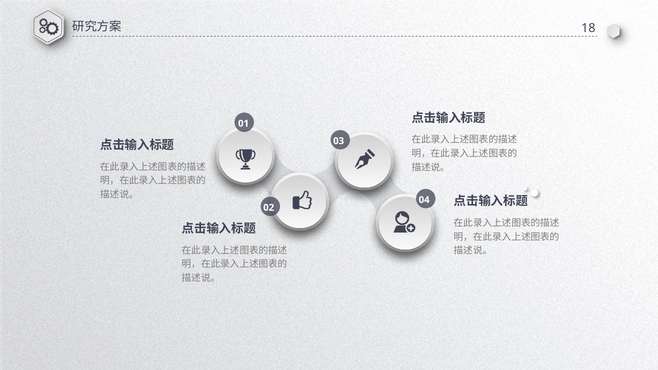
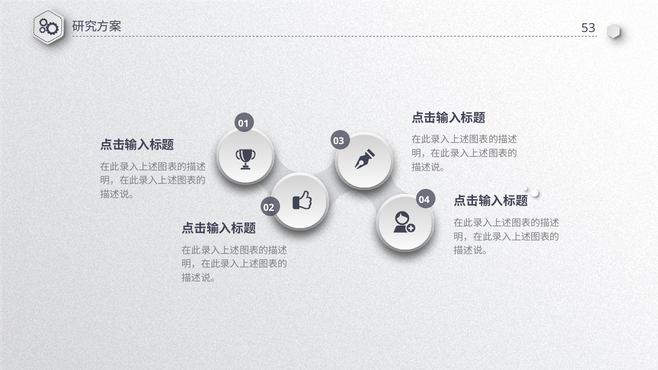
18: 18 -> 53 (588, 28)
